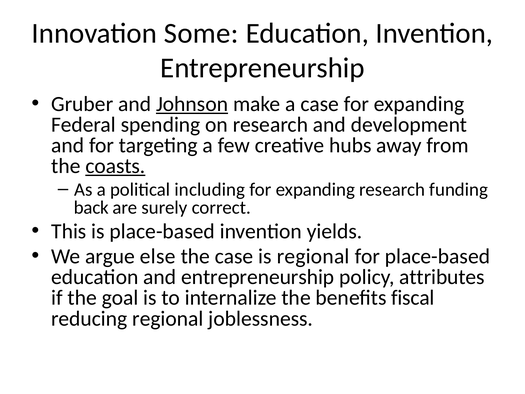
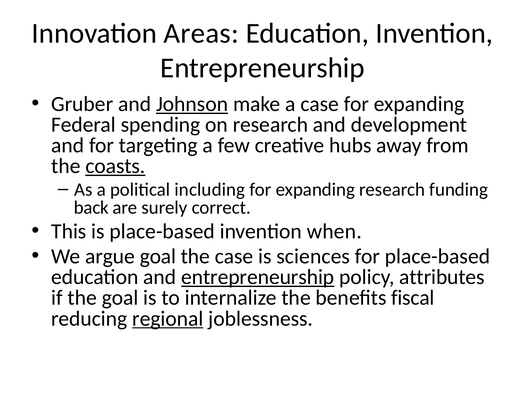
Some: Some -> Areas (201, 33)
yields: yields -> when (334, 231)
argue else: else -> goal (158, 256)
is regional: regional -> sciences (313, 256)
entrepreneurship underline: none -> present (258, 277)
regional underline: none -> present (168, 318)
